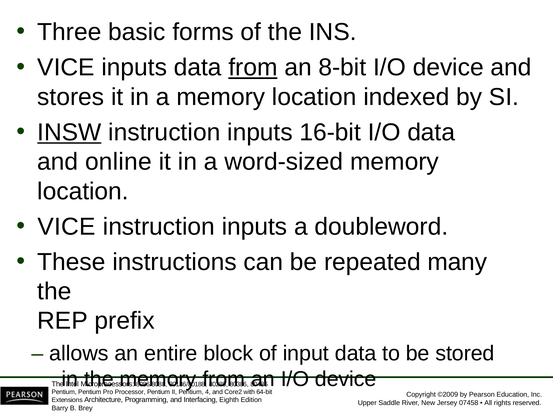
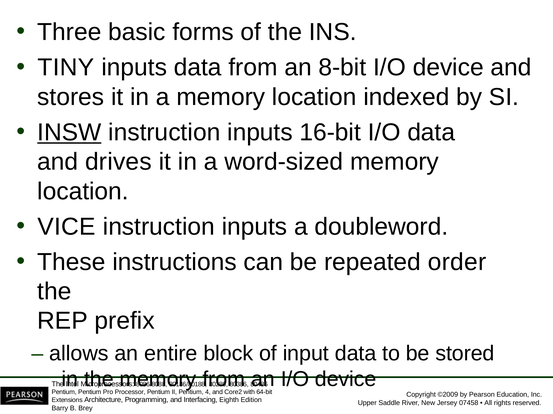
VICE: VICE -> TINY (66, 68)
from underline: present -> none (253, 68)
online: online -> drives (118, 162)
many: many -> order (457, 262)
